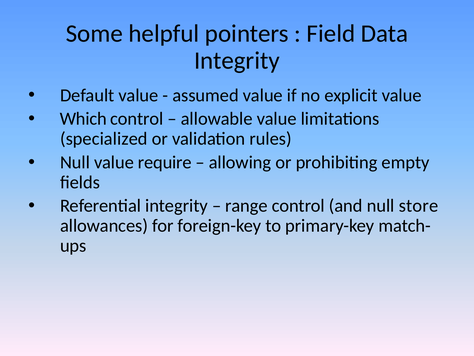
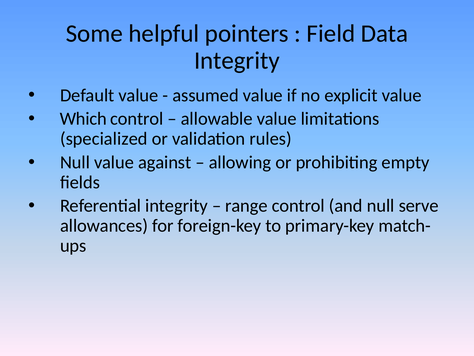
require: require -> against (165, 162)
store: store -> serve (419, 206)
